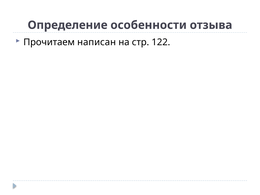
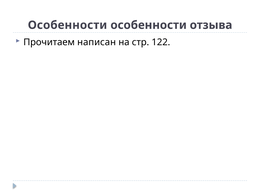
Определение: Определение -> Особенности (67, 25)
